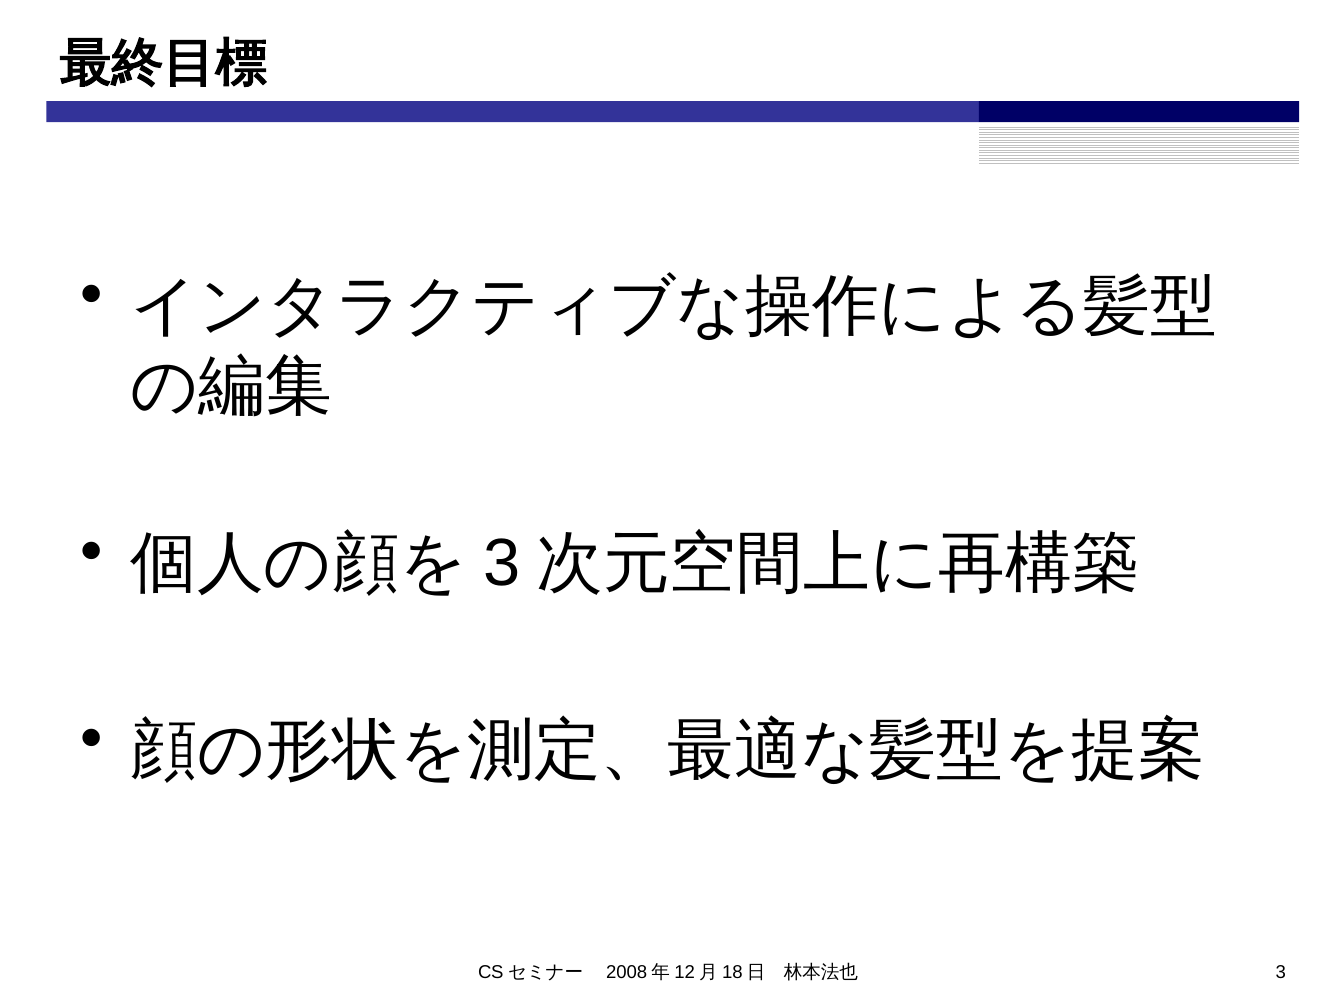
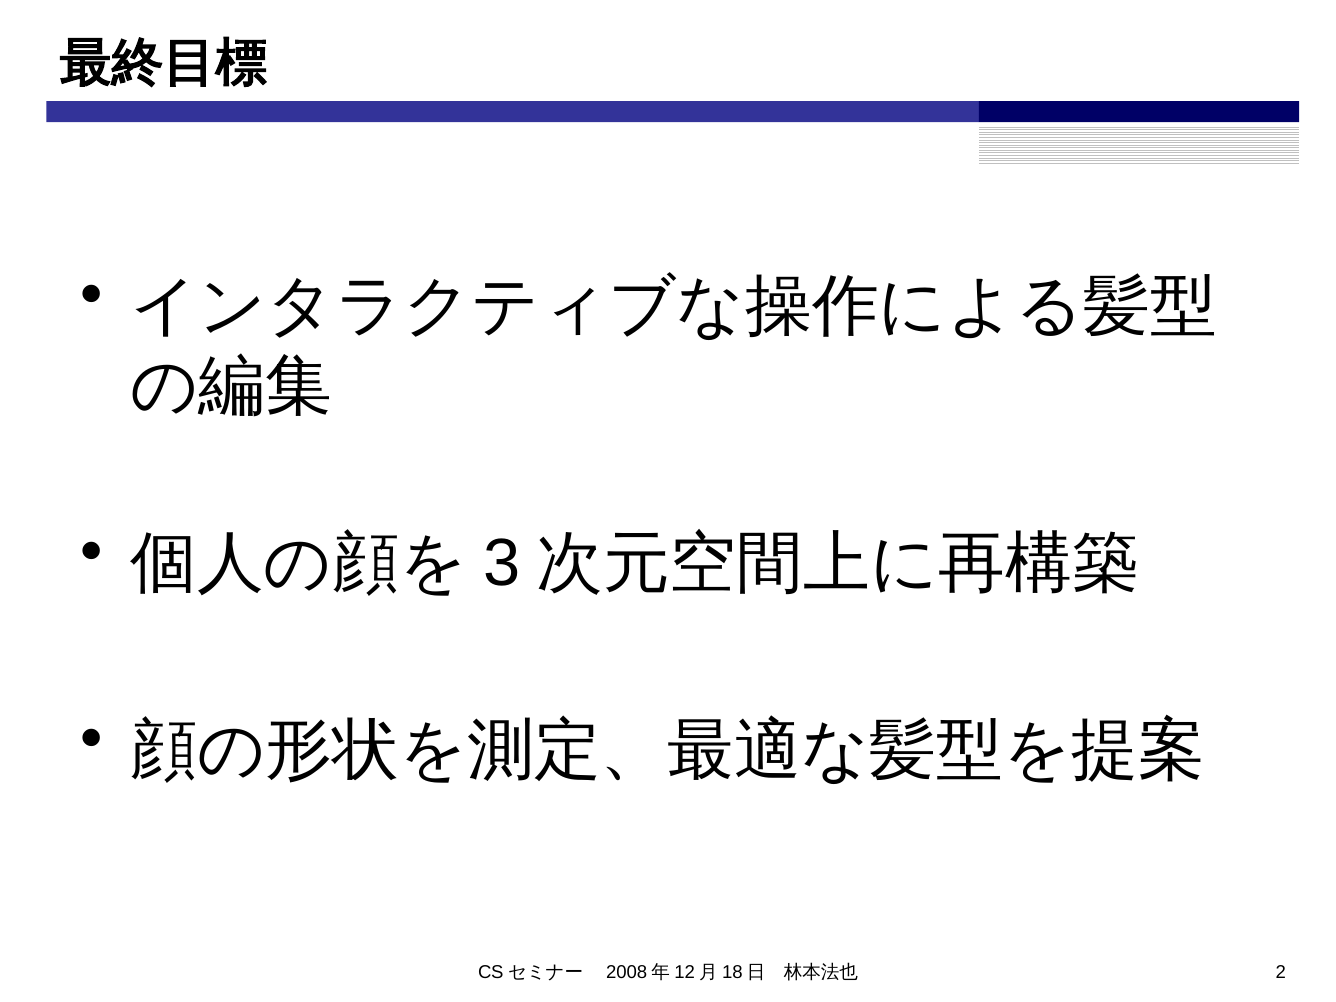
3: 3 -> 2 (1281, 972)
